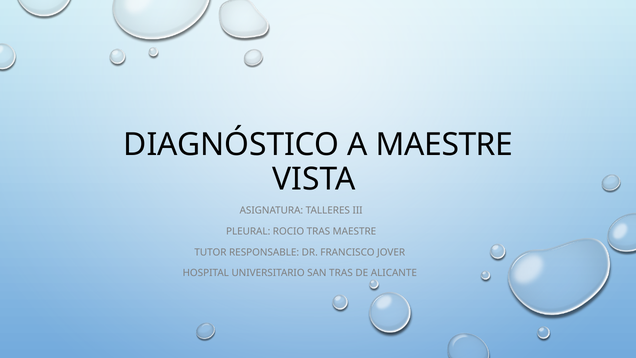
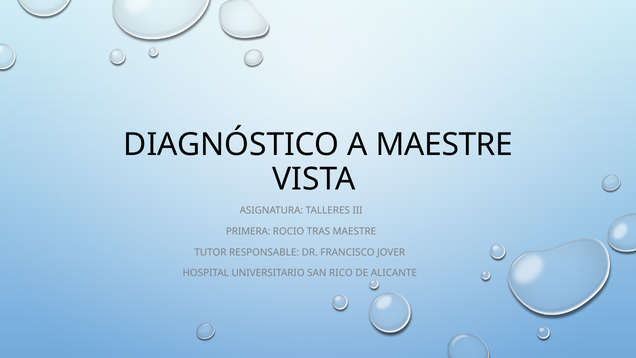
PLEURAL: PLEURAL -> PRIMERA (248, 231)
SAN TRAS: TRAS -> RICO (341, 273)
